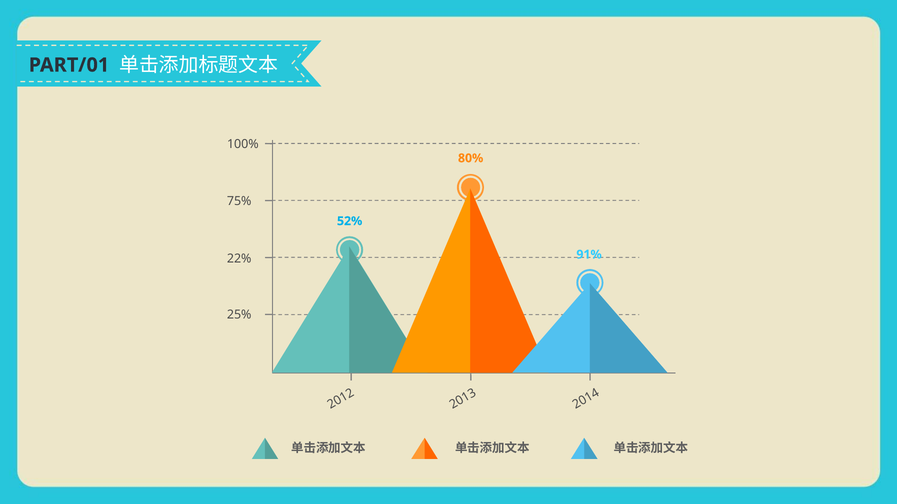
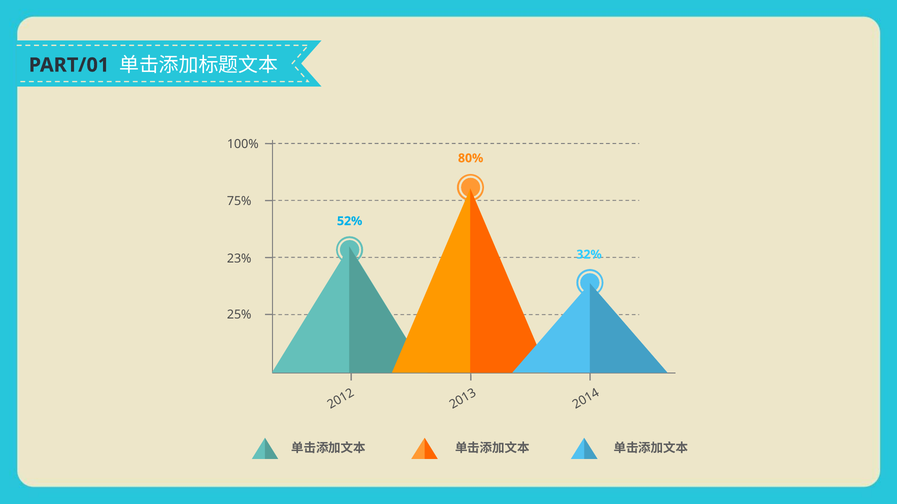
91%: 91% -> 32% (589, 255)
22%: 22% -> 23% (239, 259)
